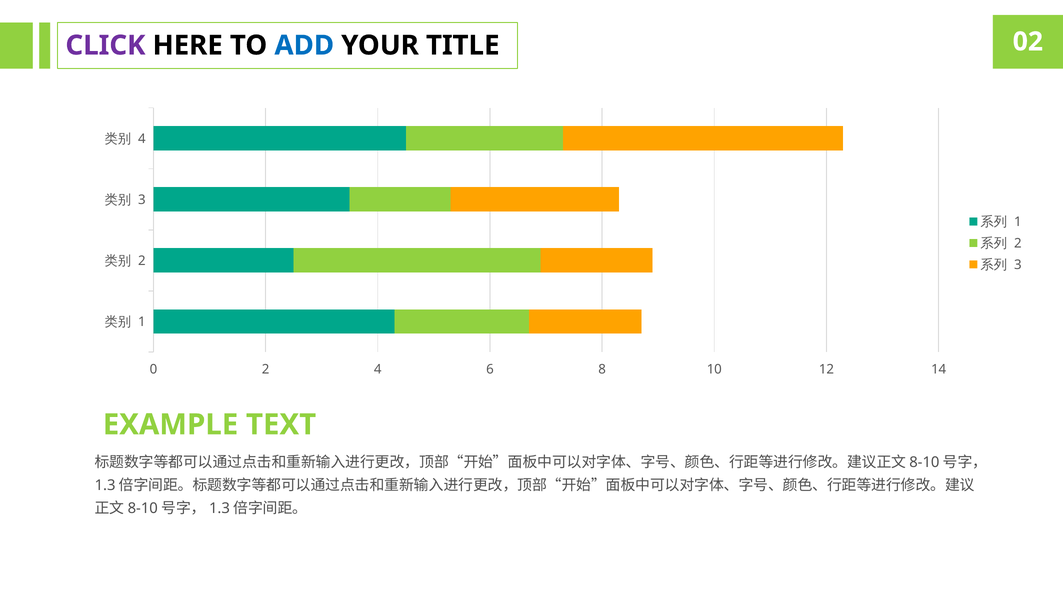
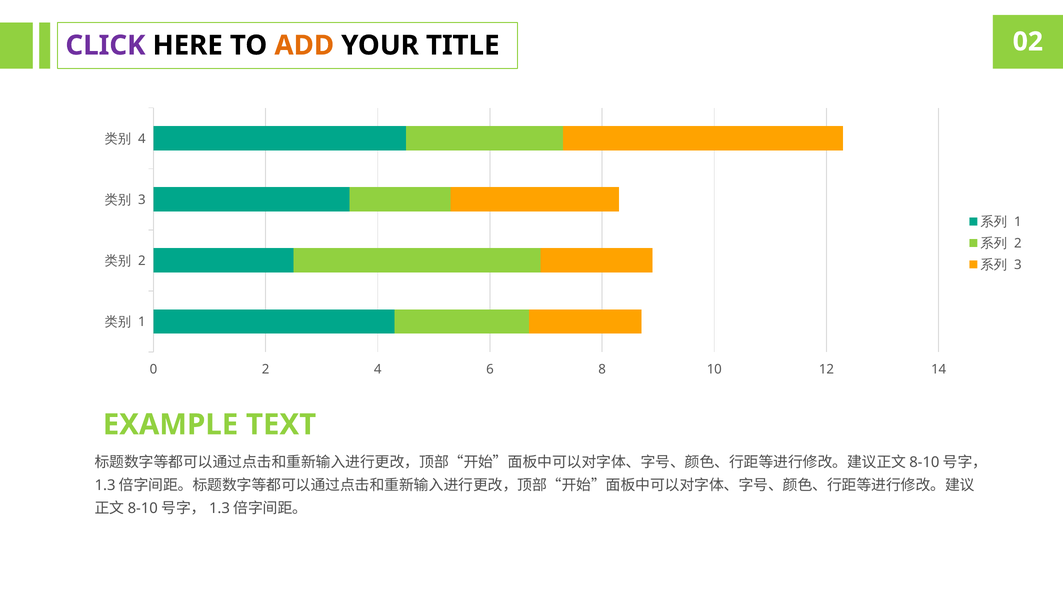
ADD colour: blue -> orange (304, 45)
